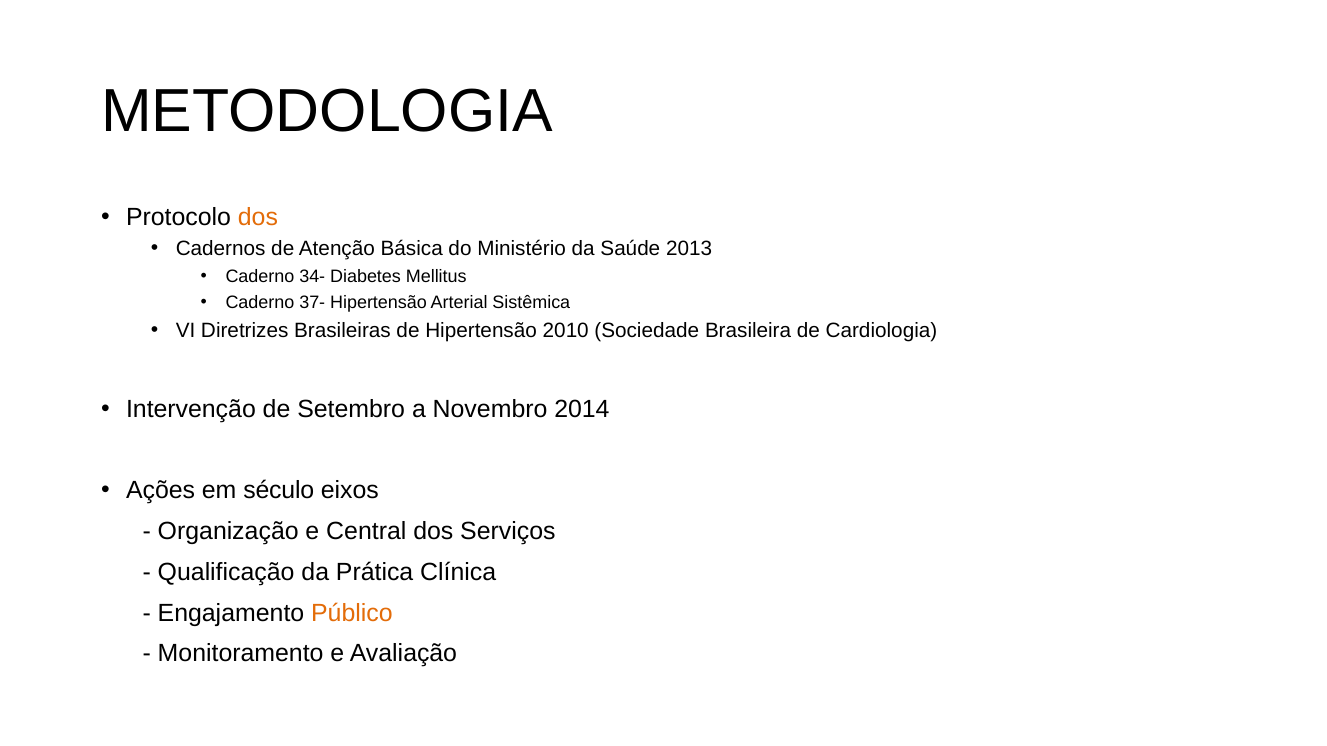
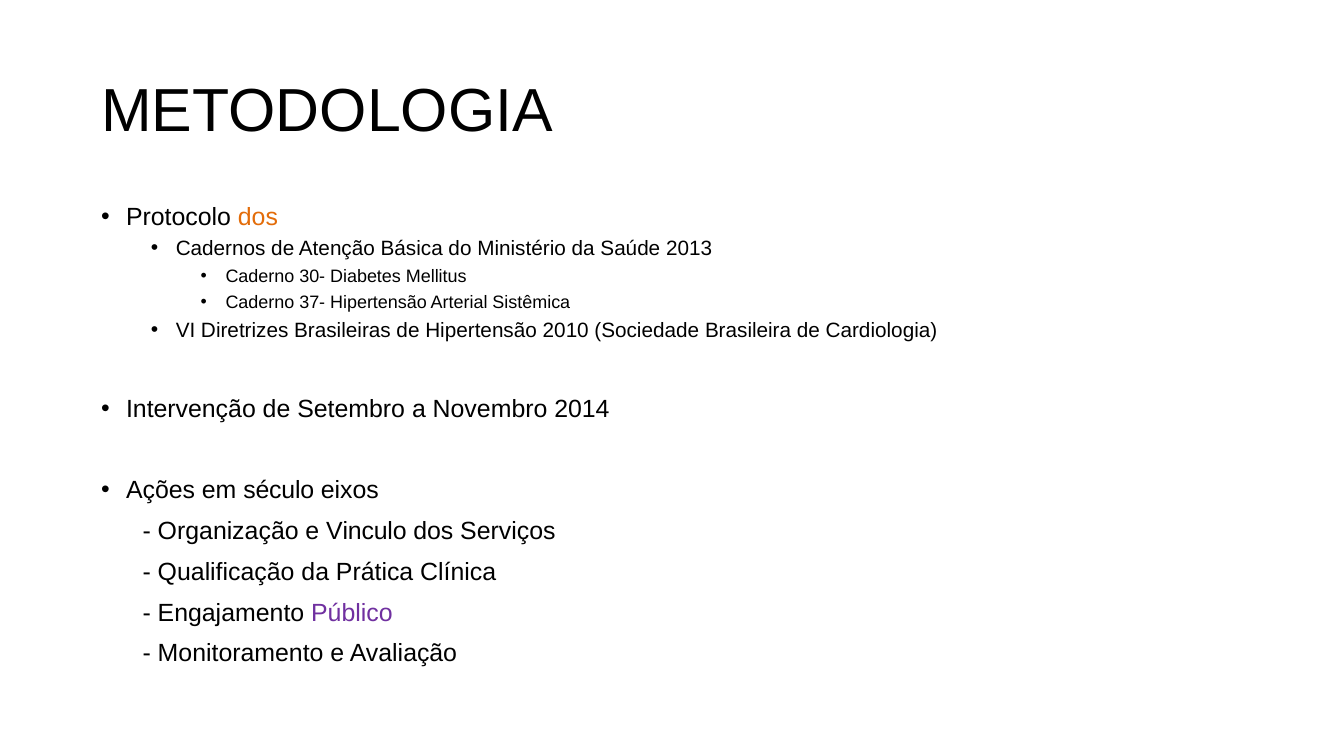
34-: 34- -> 30- (312, 276)
Central: Central -> Vinculo (366, 532)
Público colour: orange -> purple (352, 613)
